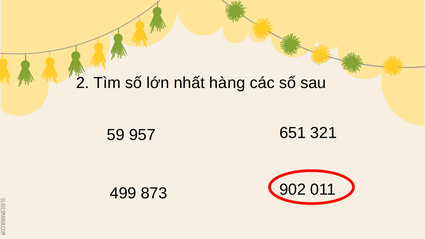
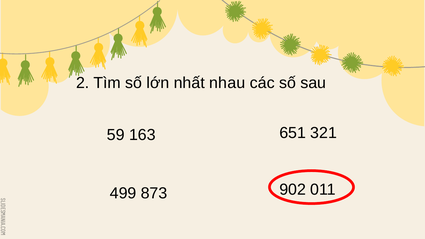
hàng: hàng -> nhau (227, 83)
957: 957 -> 163 (142, 135)
